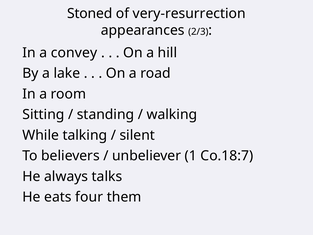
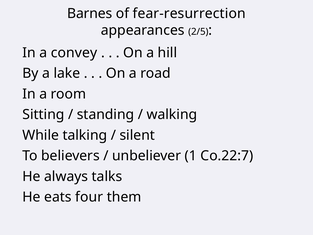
Stoned: Stoned -> Barnes (90, 13)
very-resurrection: very-resurrection -> fear-resurrection (189, 13)
2/3: 2/3 -> 2/5 (198, 32)
Co.18:7: Co.18:7 -> Co.22:7 (227, 156)
